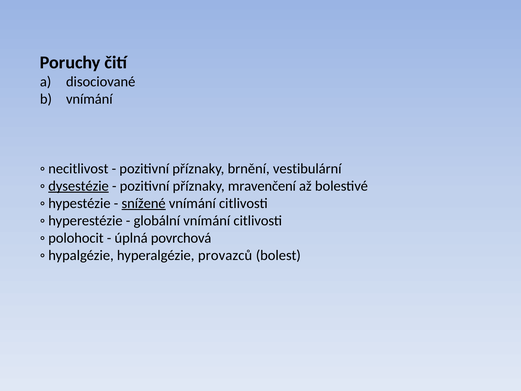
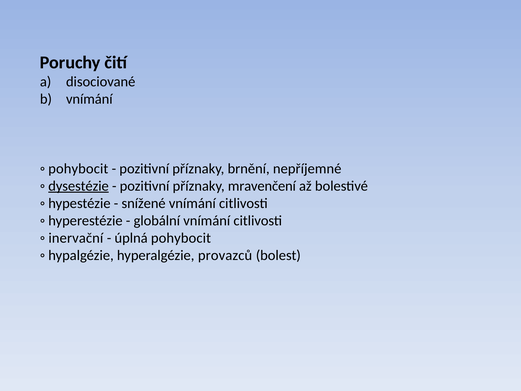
necitlivost: necitlivost -> pohybocit (78, 168)
vestibulární: vestibulární -> nepříjemné (307, 168)
snížené underline: present -> none (144, 203)
polohocit: polohocit -> inervační (76, 238)
úplná povrchová: povrchová -> pohybocit (181, 238)
